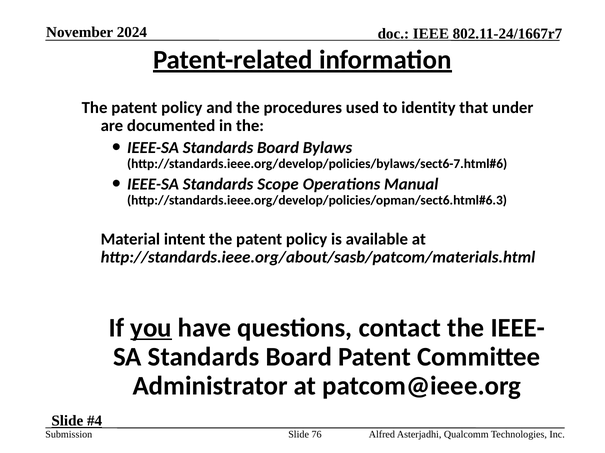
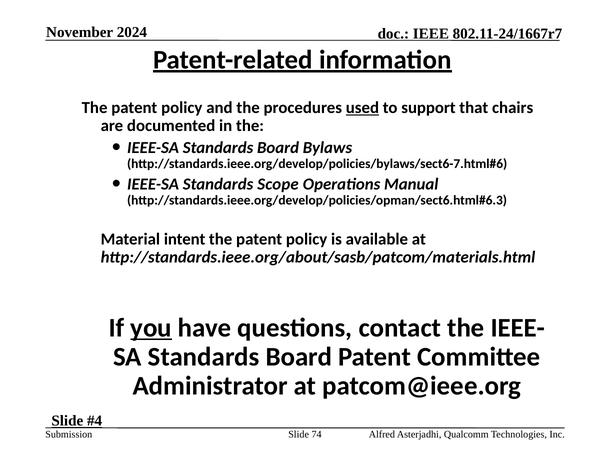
used underline: none -> present (362, 108)
identity: identity -> support (428, 108)
under: under -> chairs (513, 108)
76: 76 -> 74 (317, 435)
